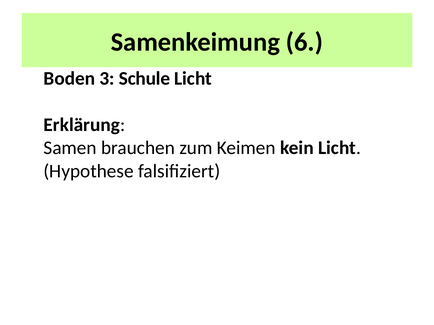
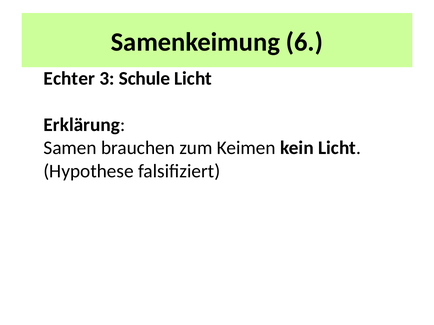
Boden: Boden -> Echter (69, 79)
